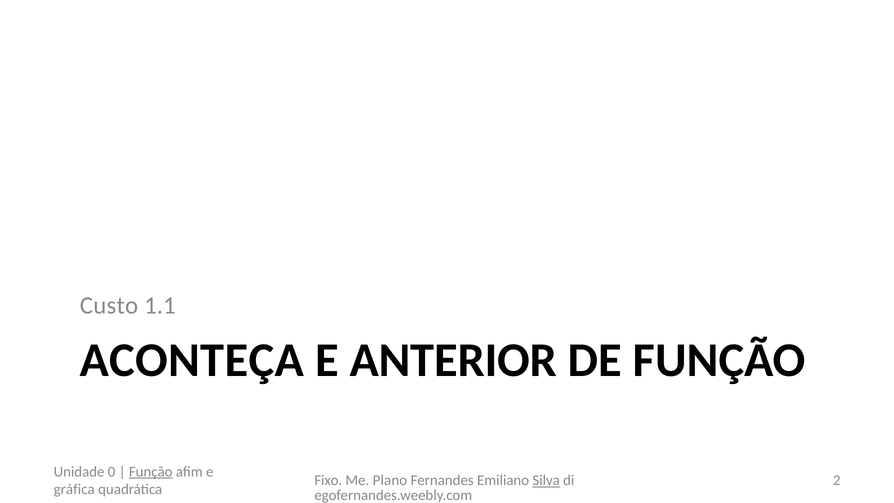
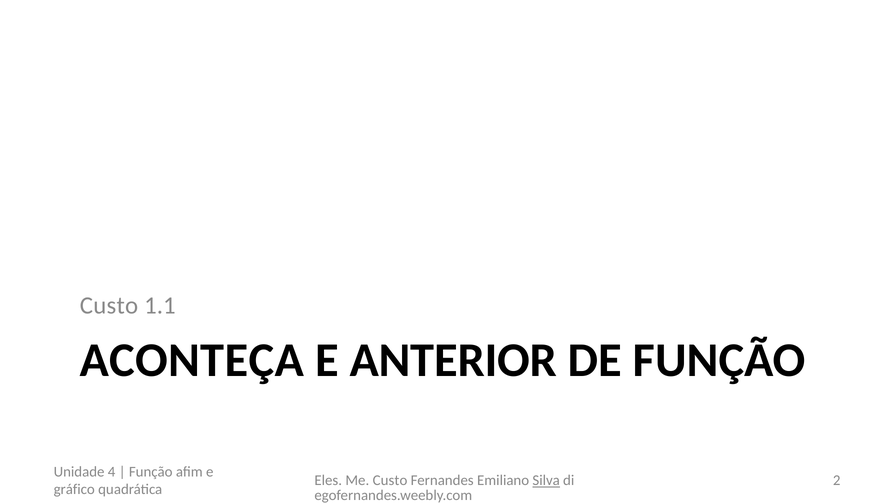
0: 0 -> 4 (112, 472)
Função underline: present -> none (151, 472)
Fixo: Fixo -> Eles (328, 480)
Me Plano: Plano -> Custo (390, 480)
gráfica: gráfica -> gráfico (74, 489)
